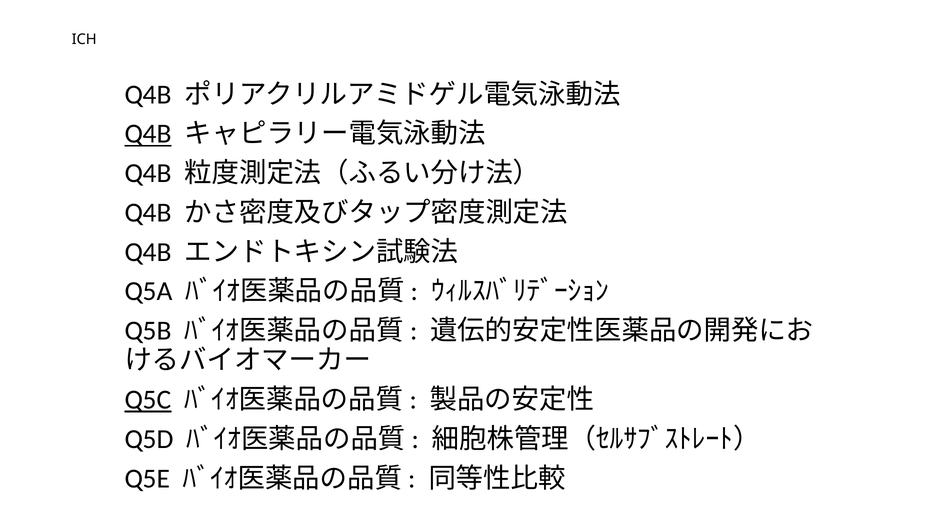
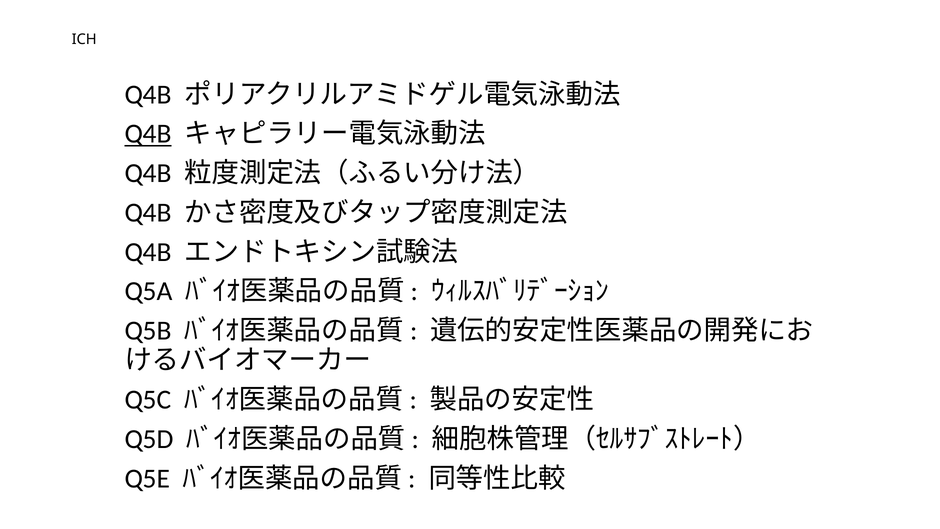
Q5C underline: present -> none (148, 400)
